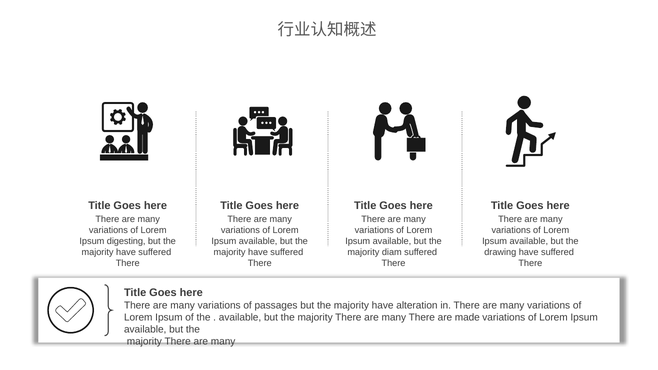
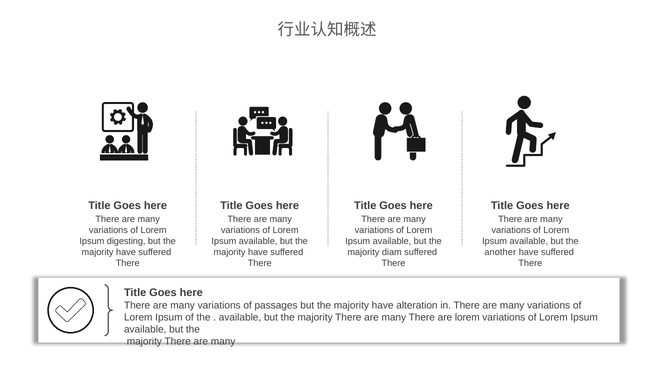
drawing: drawing -> another (500, 252)
are made: made -> lorem (467, 317)
